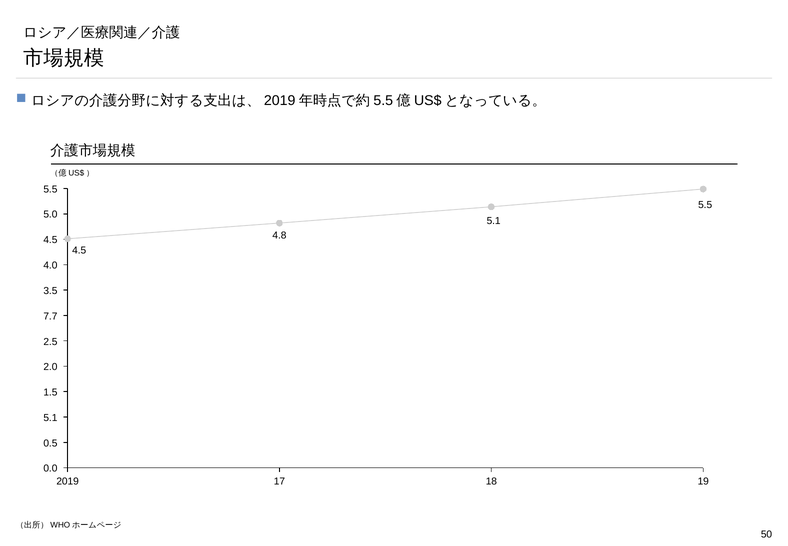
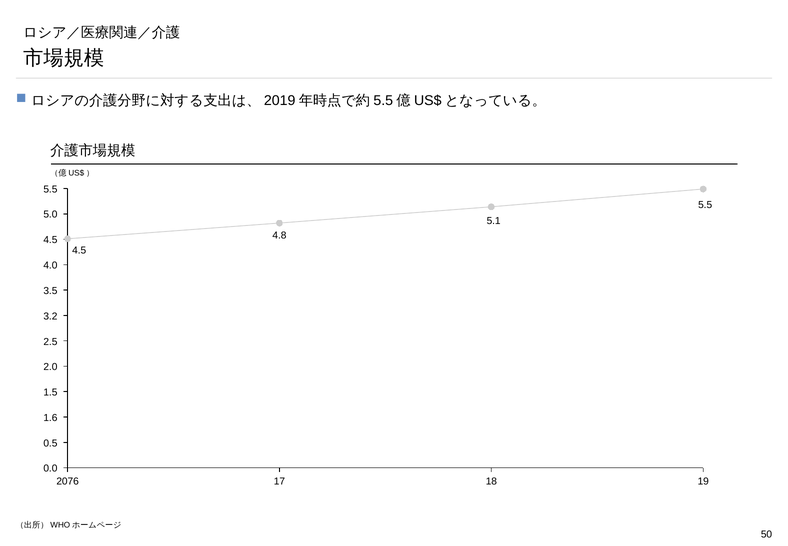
7.7: 7.7 -> 3.2 (50, 316)
5.1: 5.1 -> 1.6 (50, 417)
2019: 2019 -> 2076 (68, 481)
